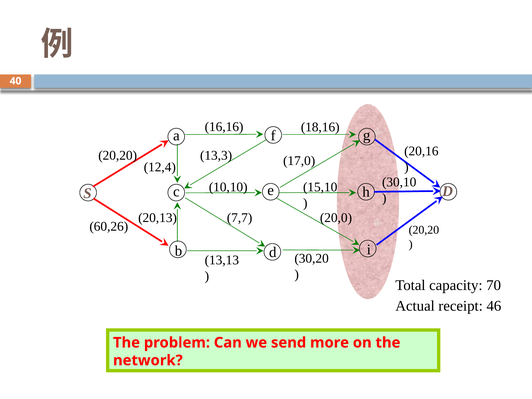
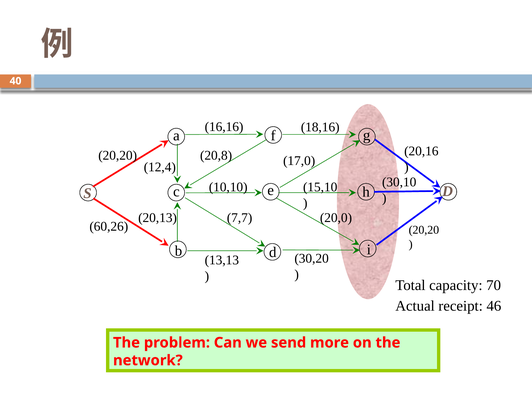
13,3: 13,3 -> 20,8 (216, 156)
